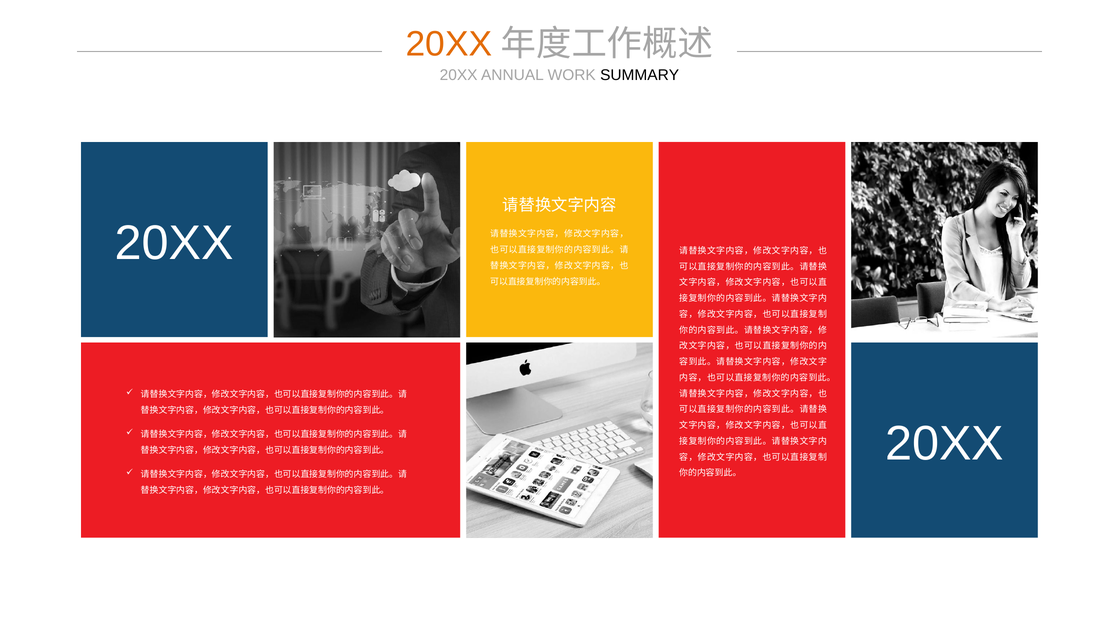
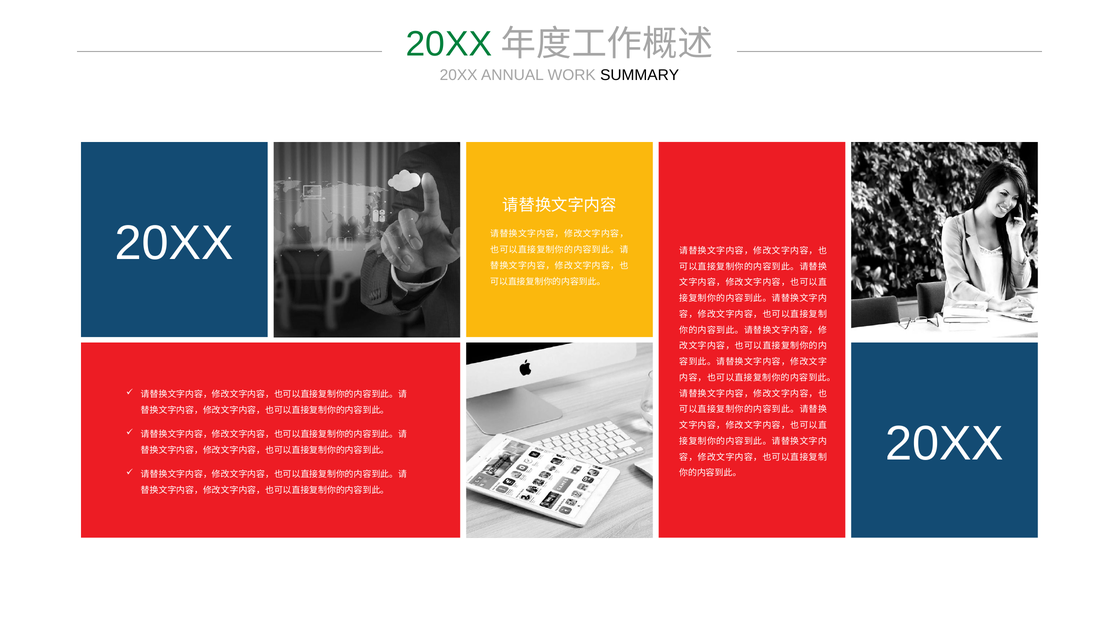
20XX colour: orange -> green (449, 44)
